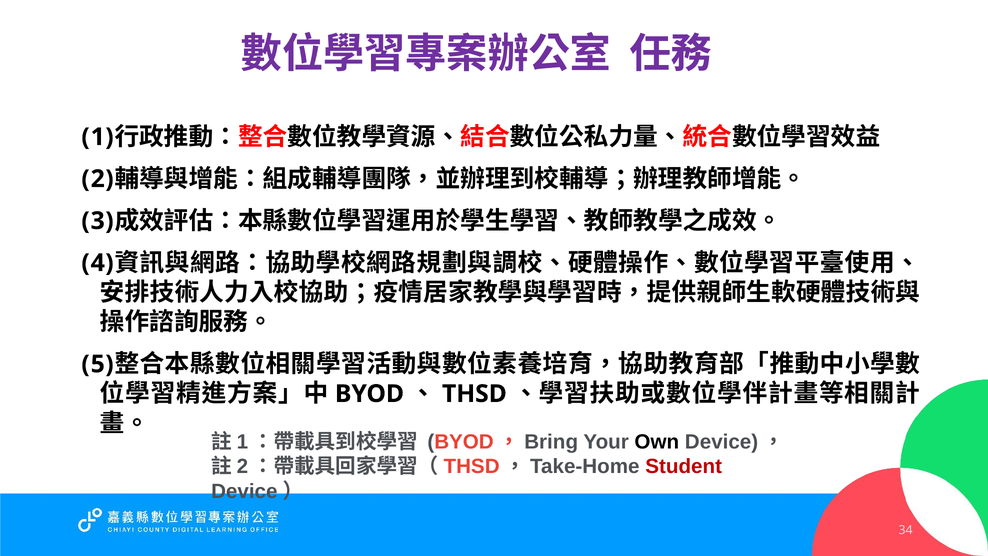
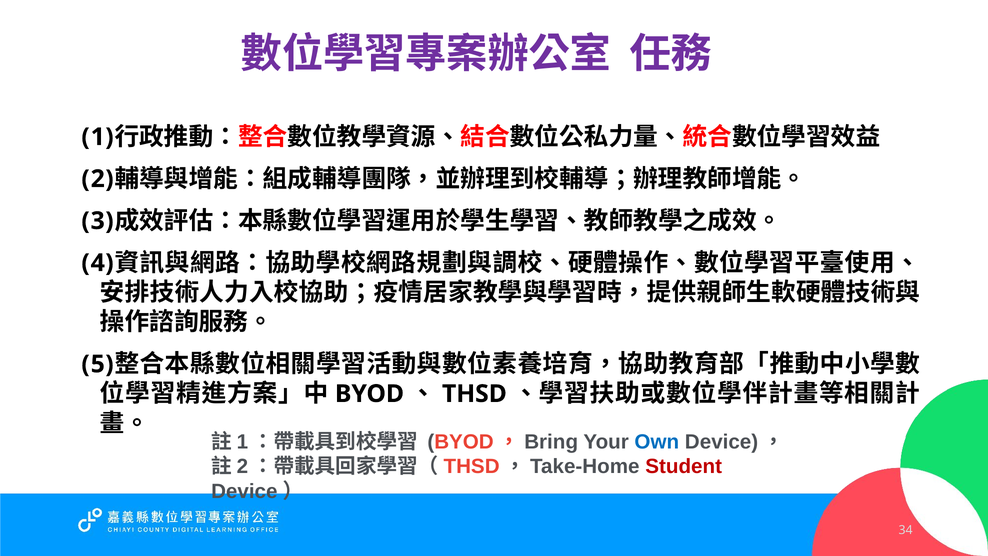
Own colour: black -> blue (657, 442)
